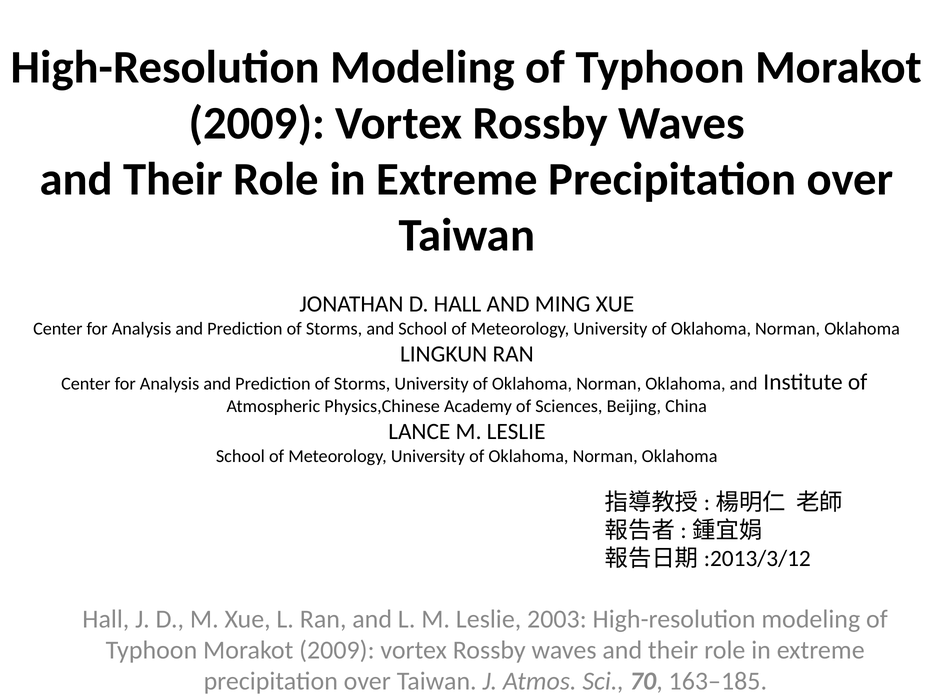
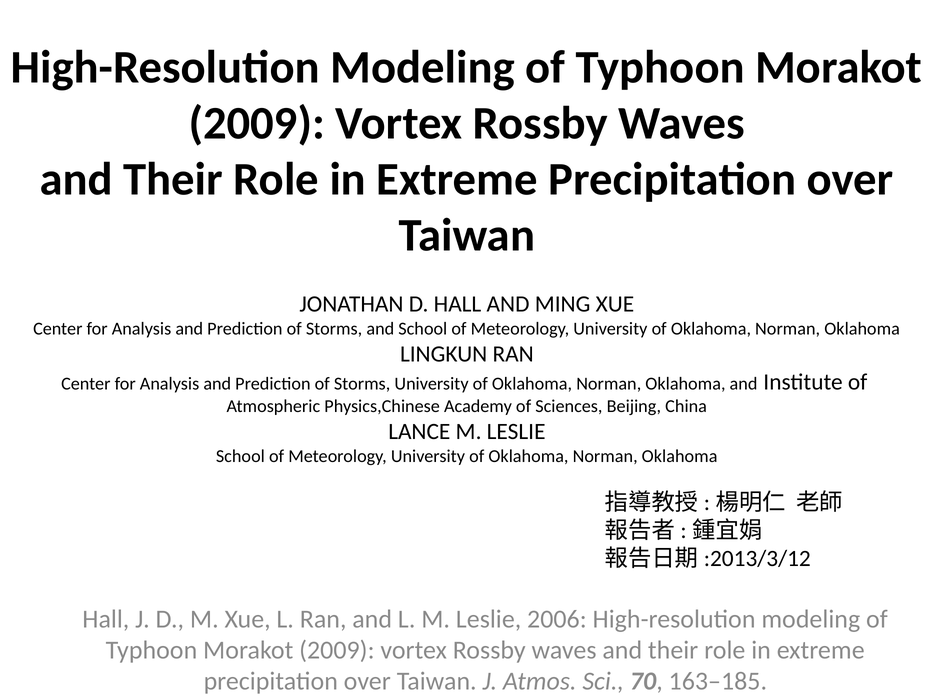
2003: 2003 -> 2006 (557, 620)
